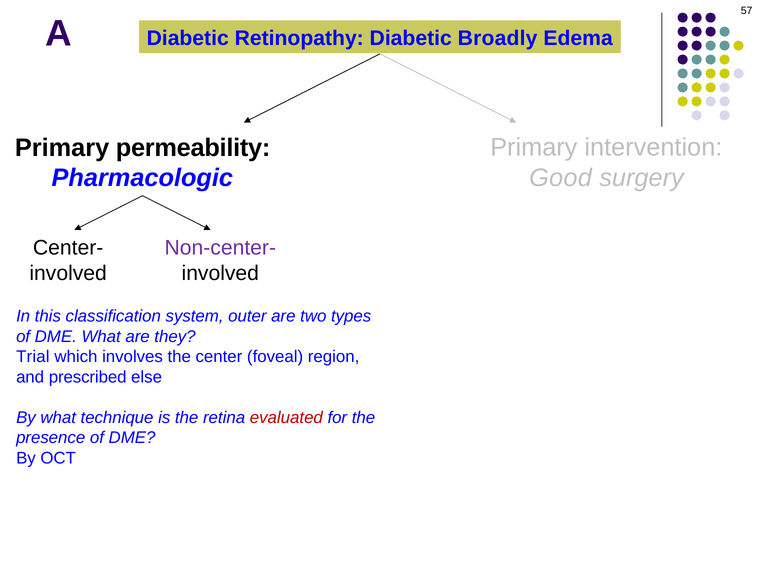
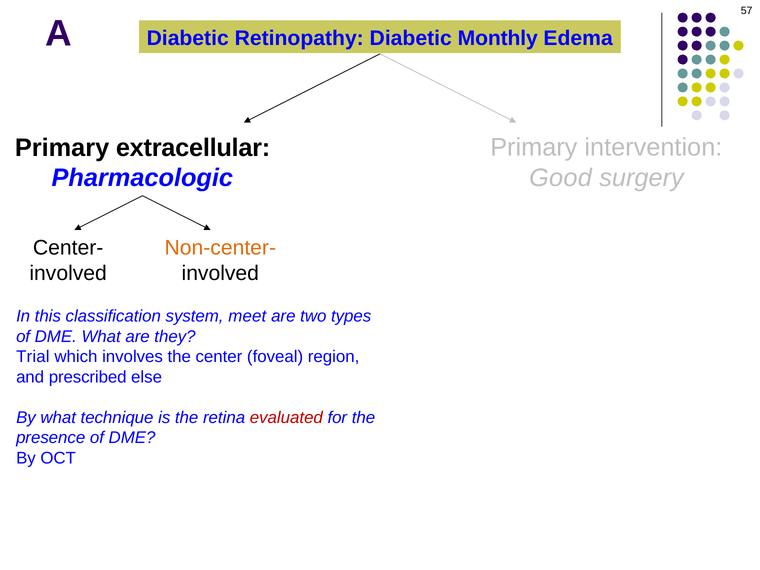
Broadly: Broadly -> Monthly (498, 38)
permeability: permeability -> extracellular (193, 148)
Non-center- colour: purple -> orange (220, 248)
outer: outer -> meet (247, 316)
